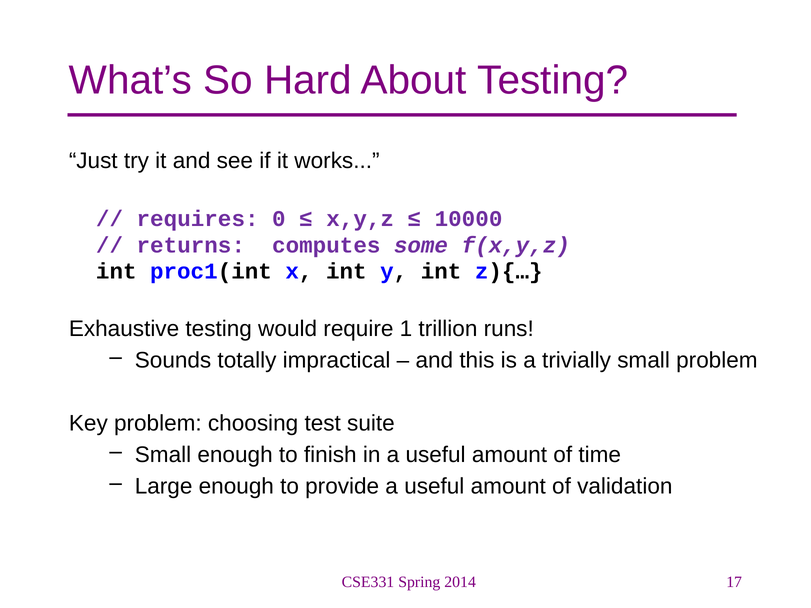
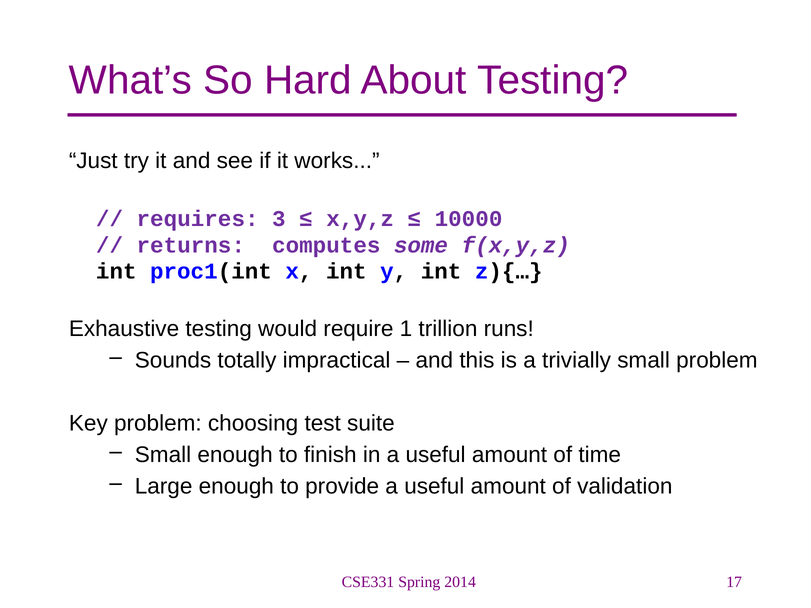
0: 0 -> 3 (279, 219)
